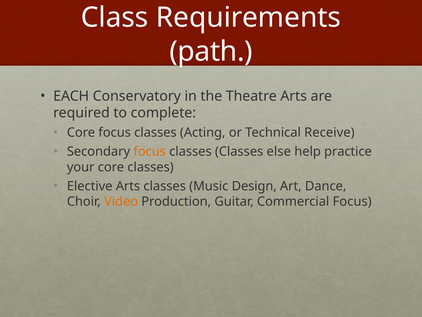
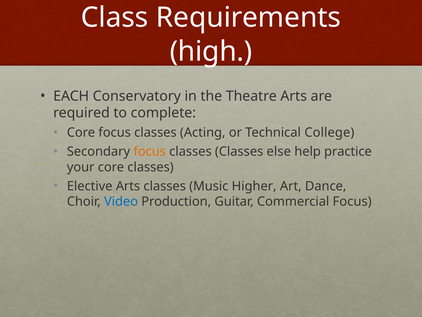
path: path -> high (211, 51)
Receive: Receive -> College (329, 132)
Design: Design -> Higher (254, 186)
Video colour: orange -> blue (121, 201)
